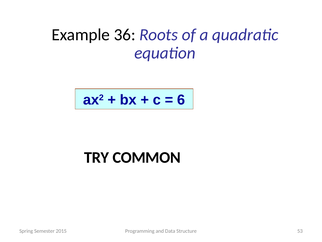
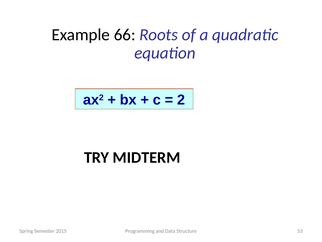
36: 36 -> 66 (125, 35)
6: 6 -> 2 (181, 100)
COMMON: COMMON -> MIDTERM (147, 157)
